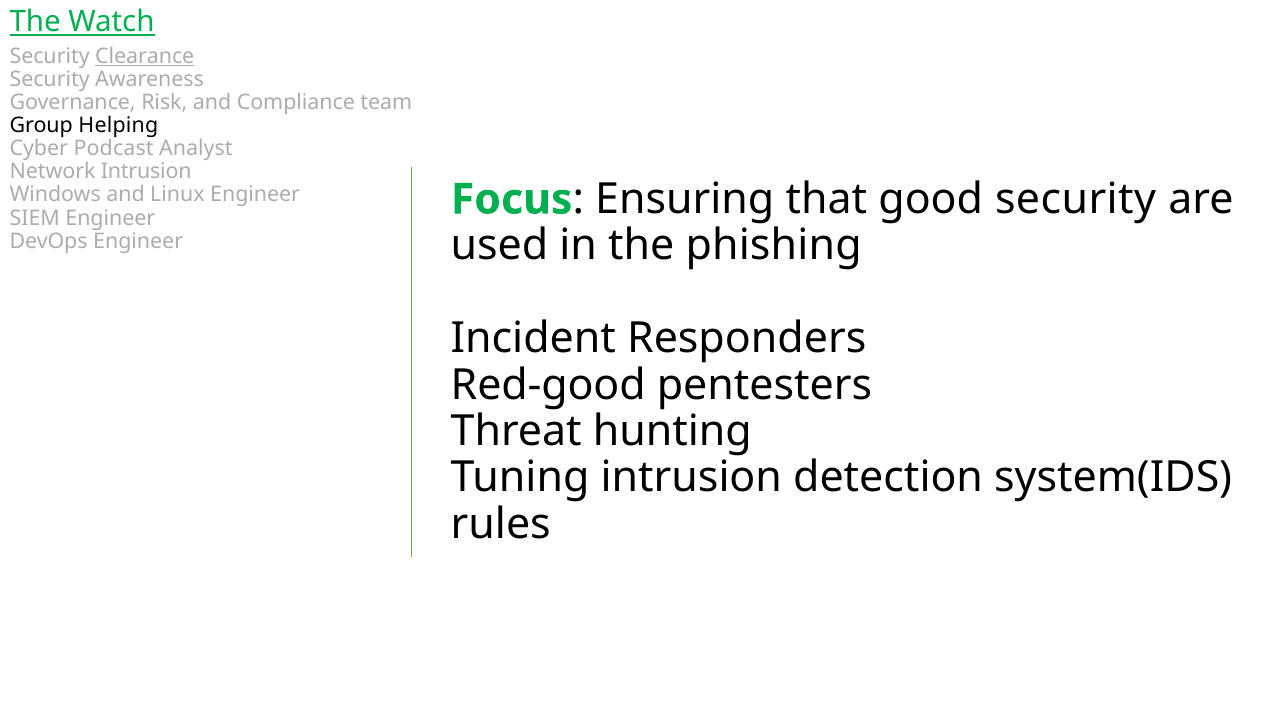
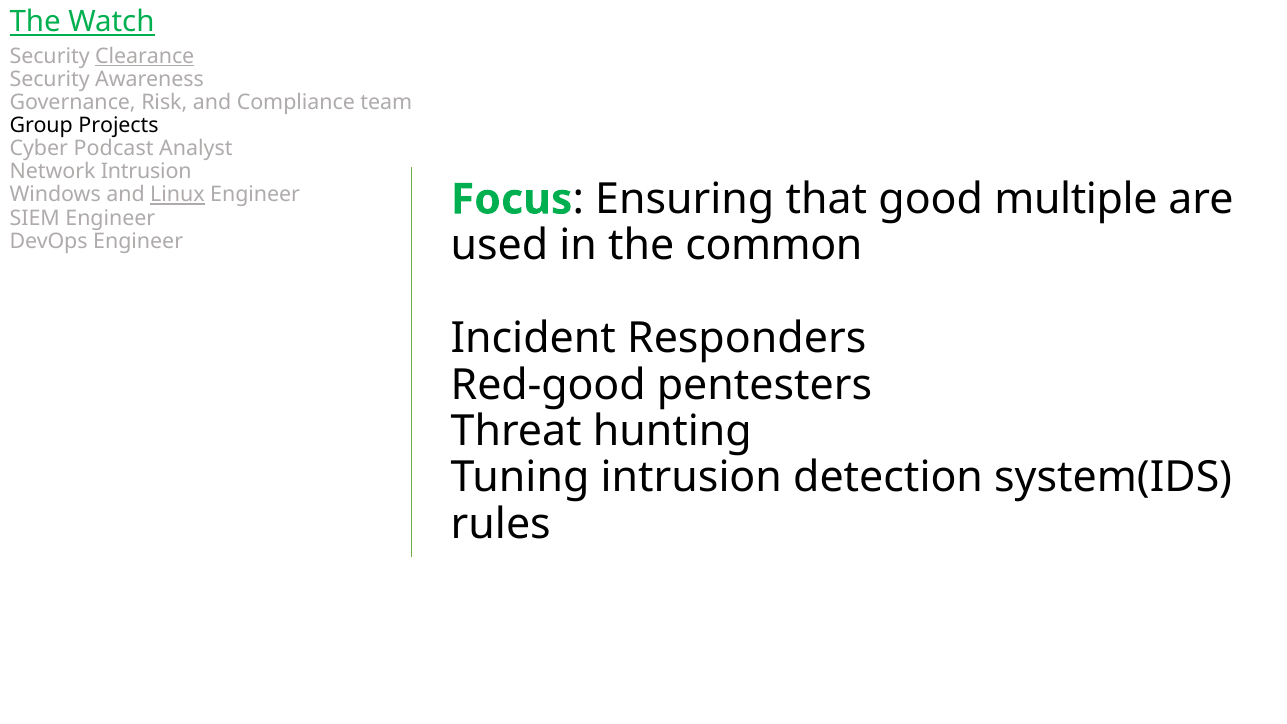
Helping: Helping -> Projects (119, 125)
Linux underline: none -> present (177, 195)
good security: security -> multiple (1076, 199)
phishing: phishing -> common (774, 246)
